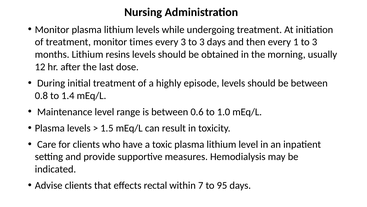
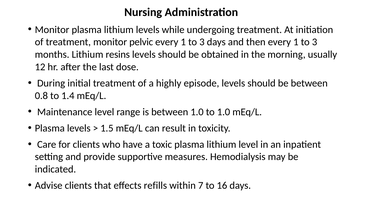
times: times -> pelvic (141, 42)
3: 3 -> 1 (183, 42)
between 0.6: 0.6 -> 1.0 (197, 112)
rectal: rectal -> refills (155, 185)
95: 95 -> 16 (222, 185)
